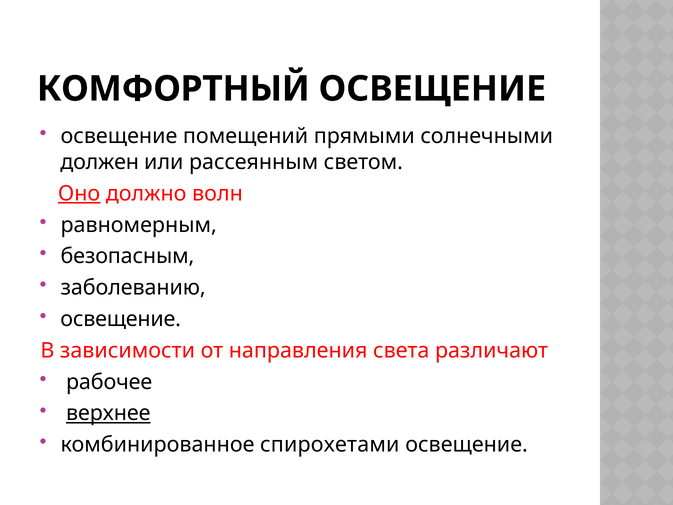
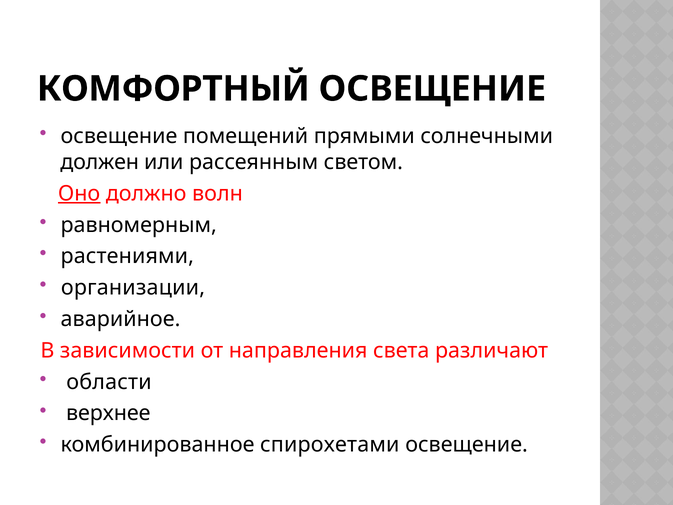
безопасным: безопасным -> растениями (127, 256)
заболеванию: заболеванию -> организации (133, 288)
освещение: освещение -> аварийное (121, 319)
рабочее: рабочее -> области (109, 382)
верхнее underline: present -> none (108, 413)
